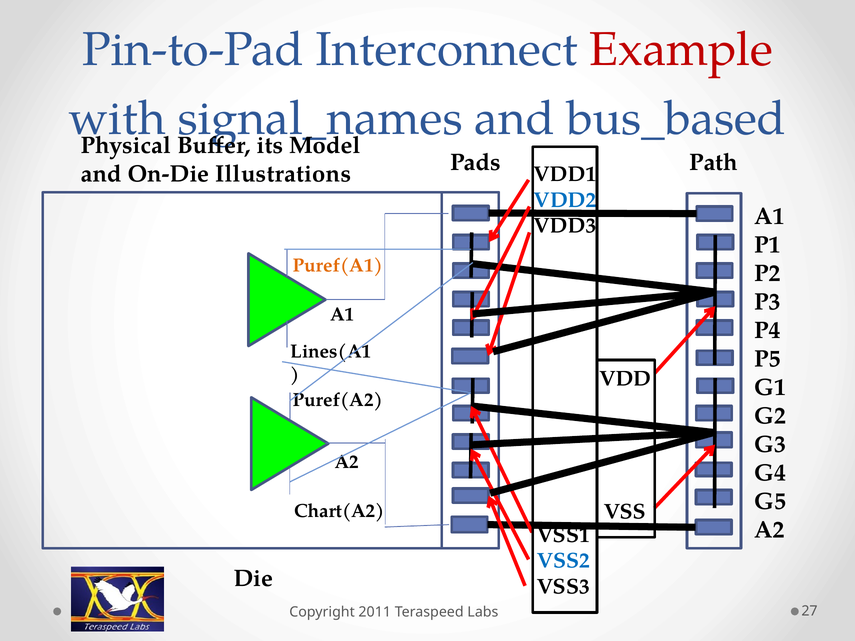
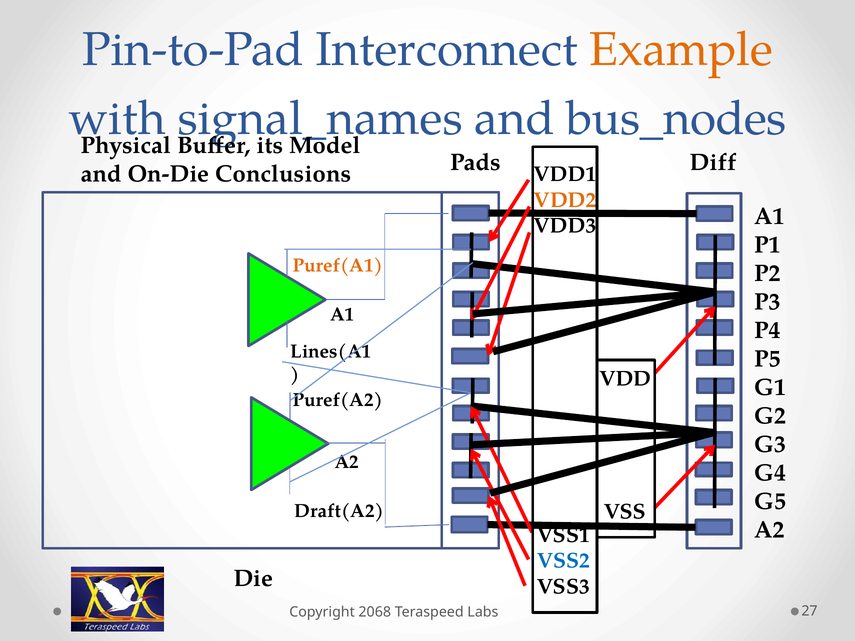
Example colour: red -> orange (681, 50)
bus_based: bus_based -> bus_nodes (676, 119)
Illustrations: Illustrations -> Conclusions (283, 174)
Path: Path -> Diff (713, 163)
VDD2 colour: blue -> orange (565, 200)
Chart(A2: Chart(A2 -> Draft(A2 (339, 511)
2011: 2011 -> 2068 (375, 612)
